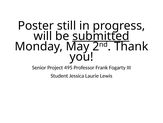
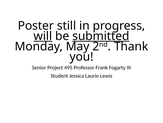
will underline: none -> present (43, 36)
